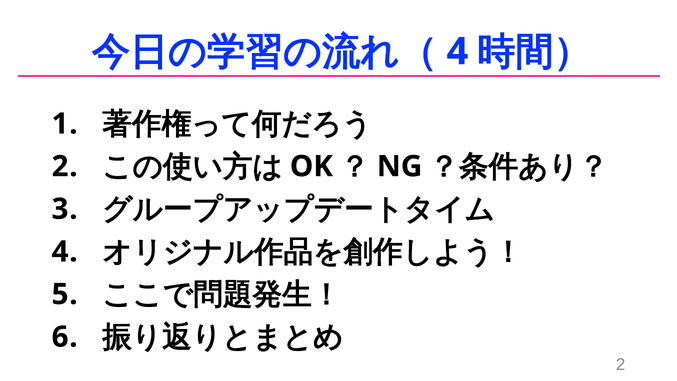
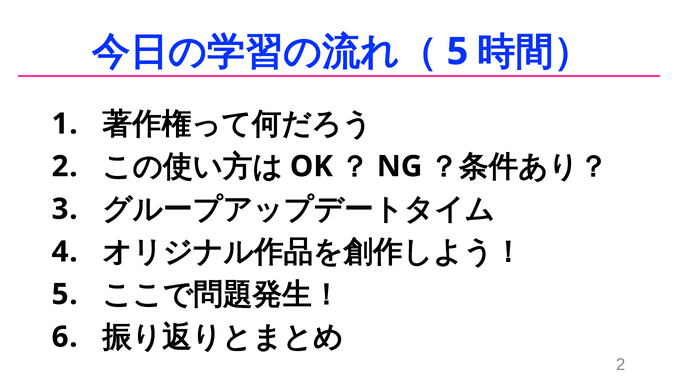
4: 4 -> 5 (457, 52)
